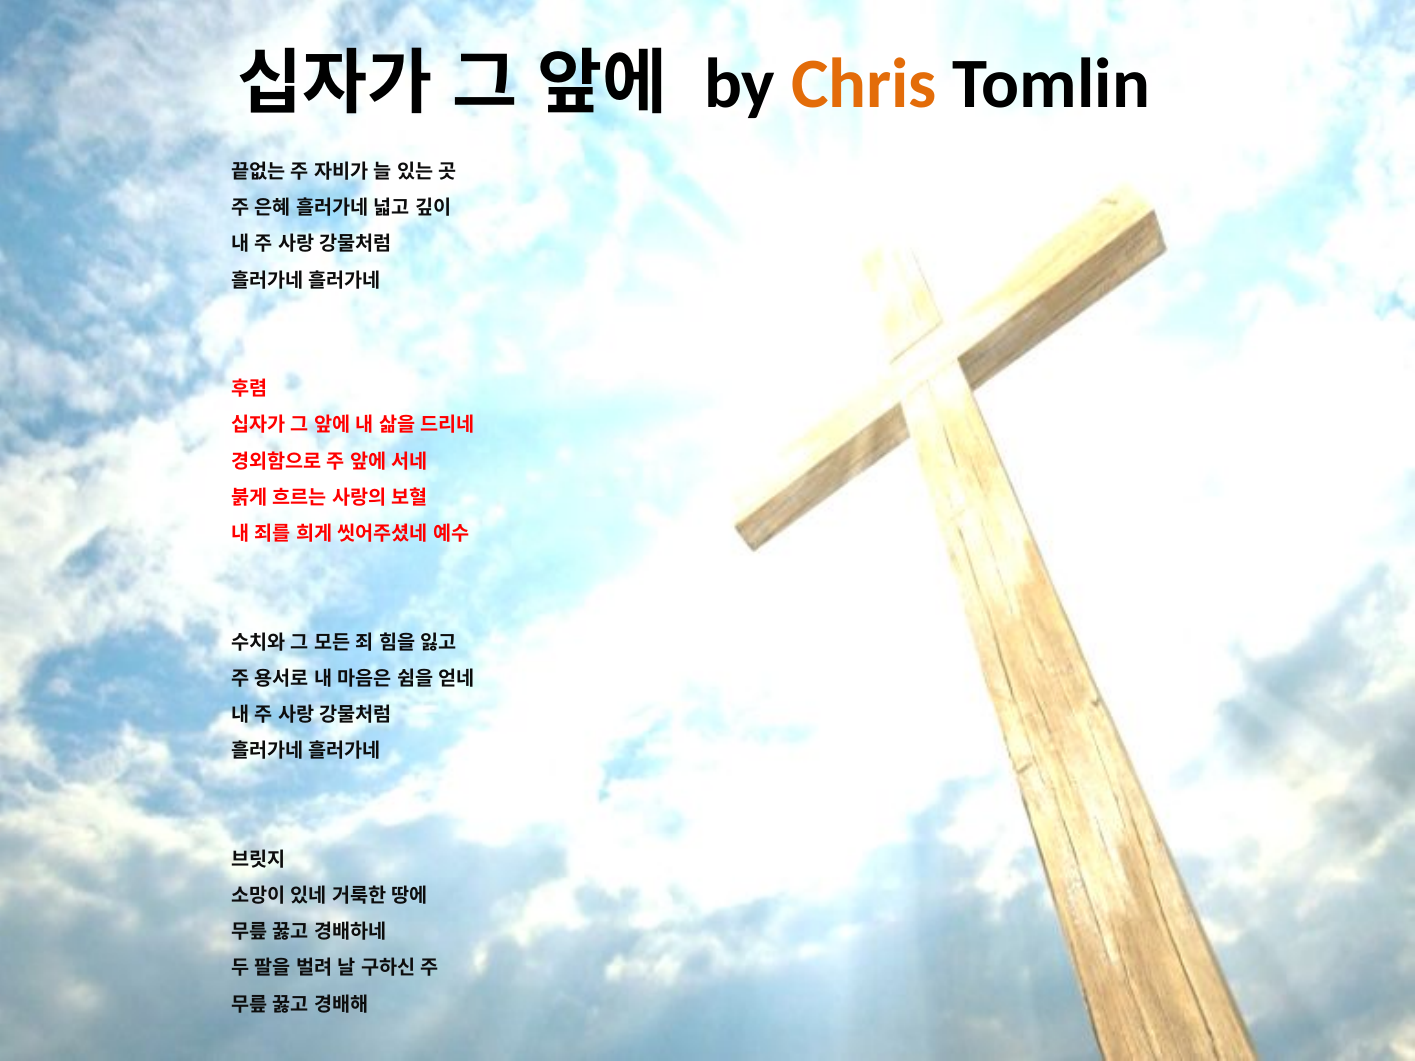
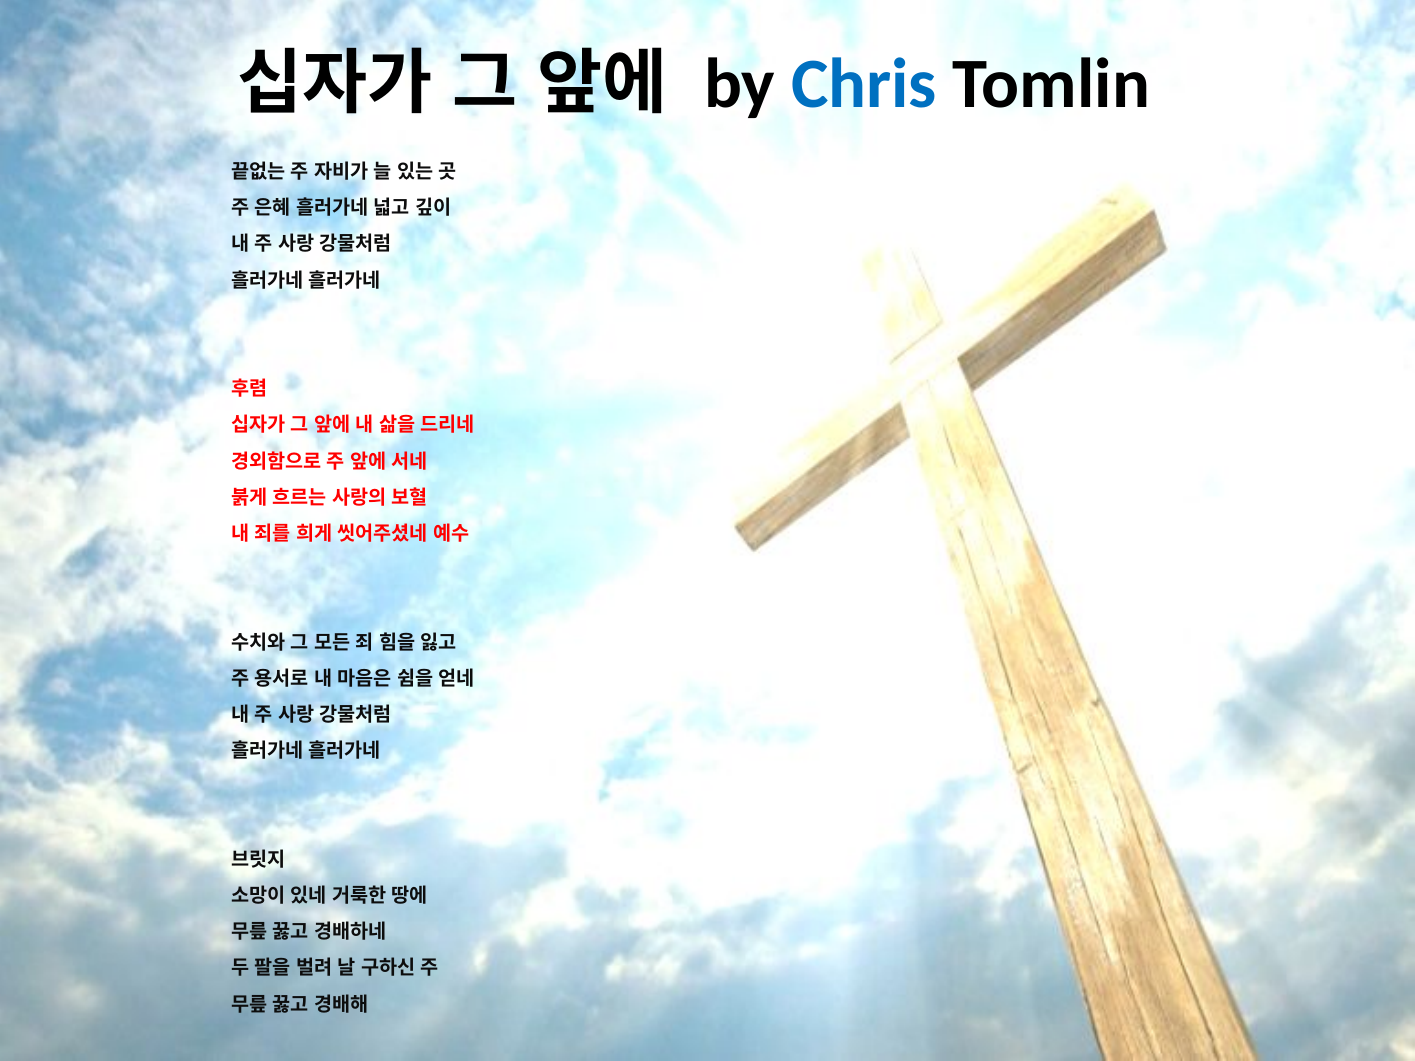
Chris colour: orange -> blue (864, 84)
